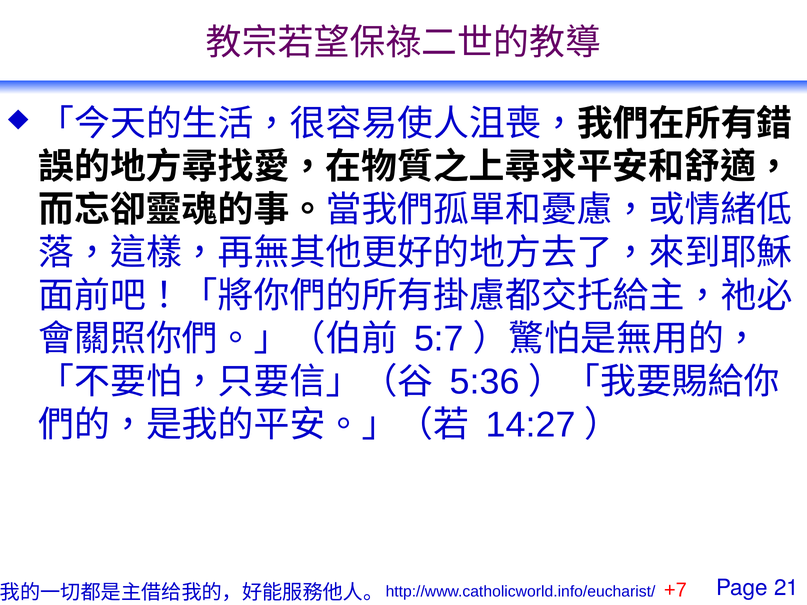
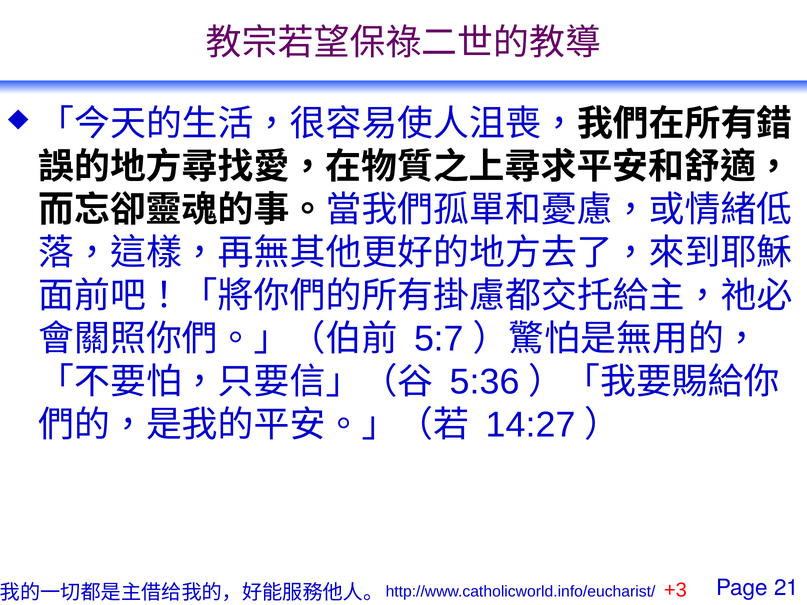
+7: +7 -> +3 (675, 590)
